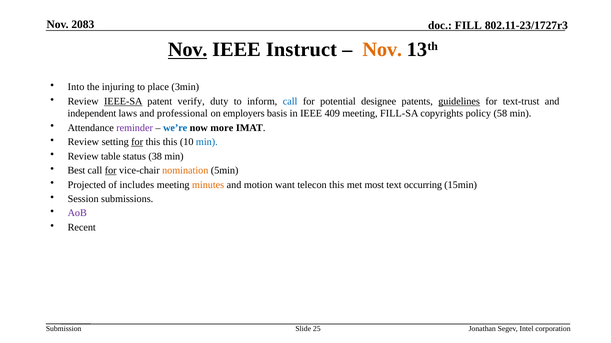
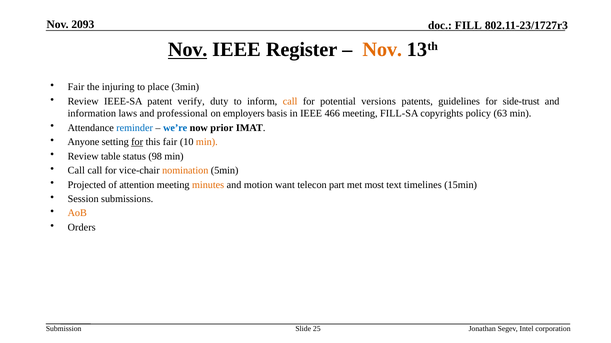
2083: 2083 -> 2093 (83, 24)
Instruct: Instruct -> Register (302, 50)
Into: Into -> Fair (76, 87)
IEEE-SA underline: present -> none (123, 102)
call colour: blue -> orange (290, 102)
designee: designee -> versions (379, 102)
guidelines underline: present -> none (459, 102)
text-trust: text-trust -> side-trust (521, 102)
independent: independent -> information (92, 114)
409: 409 -> 466 (332, 114)
58: 58 -> 63 (500, 114)
reminder colour: purple -> blue (135, 128)
more: more -> prior (222, 128)
Review: Review -> Anyone (83, 142)
this this: this -> fair (170, 142)
min colour: blue -> orange (207, 142)
38: 38 -> 98 (155, 157)
Best: Best -> Call (76, 171)
for underline: present -> none (111, 171)
includes: includes -> attention (137, 185)
telecon this: this -> part (337, 185)
occurring: occurring -> timelines (423, 185)
AoB colour: purple -> orange (77, 214)
Recent: Recent -> Orders (82, 228)
